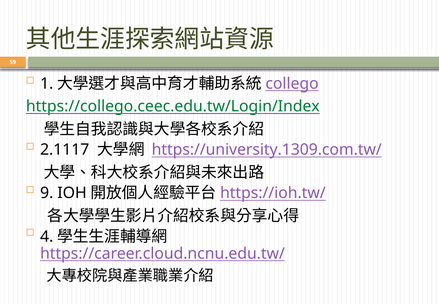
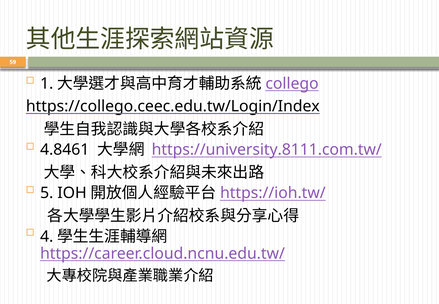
https://collego.ceec.edu.tw/Login/Index colour: green -> black (173, 106)
2.1117: 2.1117 -> 4.8461 (65, 150)
https://university.1309.com.tw/: https://university.1309.com.tw/ -> https://university.8111.com.tw/ (267, 150)
9: 9 -> 5 (47, 193)
